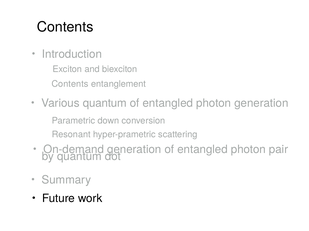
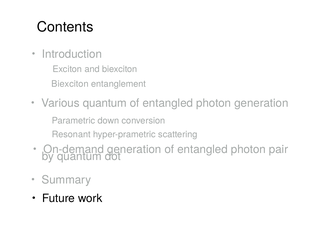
Contents: Contents -> Biexciton (70, 84)
